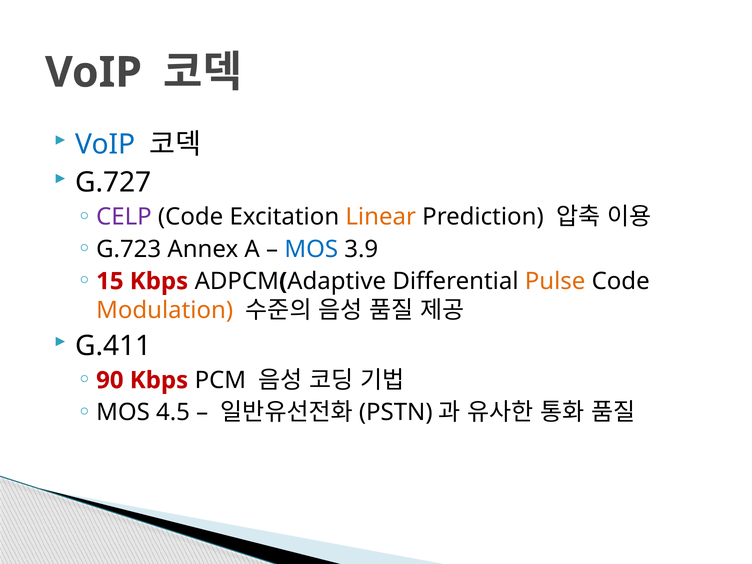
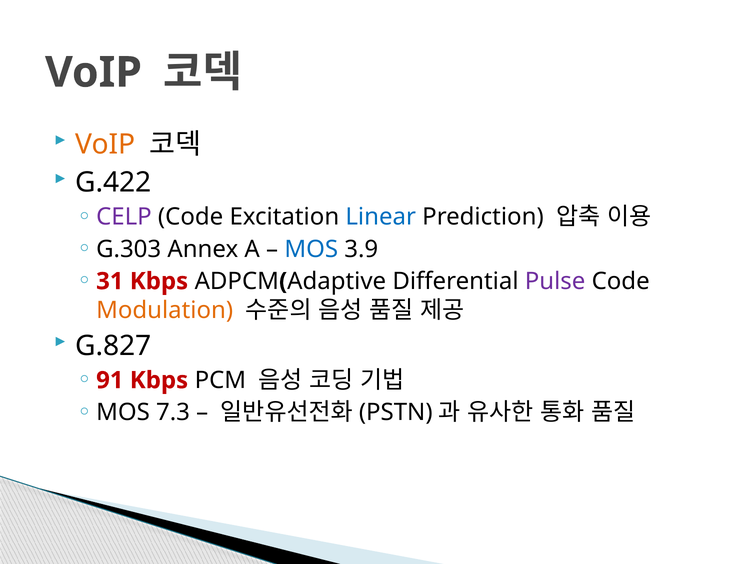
VoIP colour: blue -> orange (105, 144)
G.727: G.727 -> G.422 (113, 182)
Linear colour: orange -> blue (381, 217)
G.723: G.723 -> G.303 (129, 249)
15: 15 -> 31 (110, 281)
Pulse colour: orange -> purple (555, 281)
G.411: G.411 -> G.827 (113, 346)
90: 90 -> 91 (110, 380)
4.5: 4.5 -> 7.3 (173, 412)
